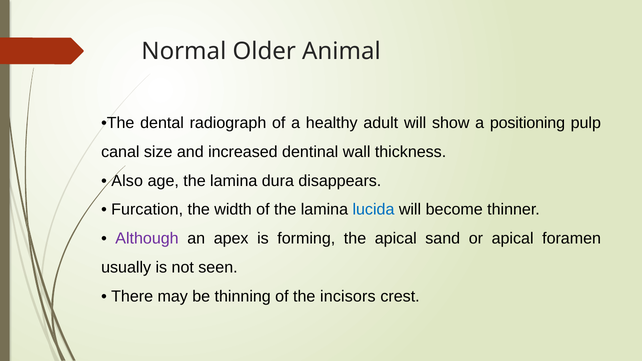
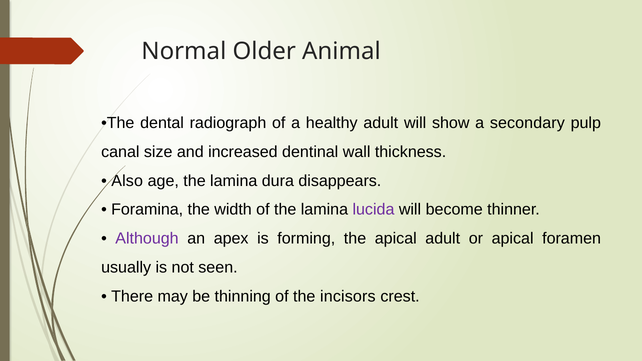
positioning: positioning -> secondary (527, 123)
Furcation: Furcation -> Foramina (147, 210)
lucida colour: blue -> purple (373, 210)
apical sand: sand -> adult (443, 239)
